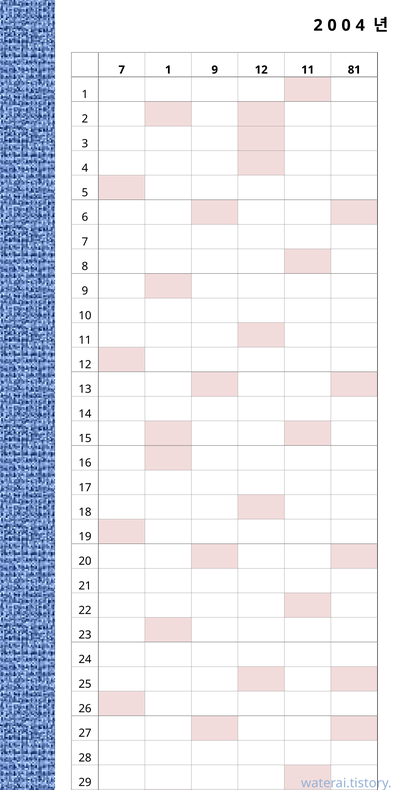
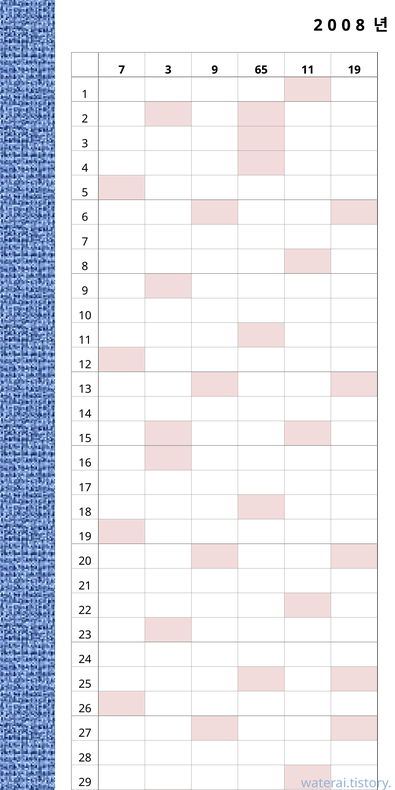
4: 4 -> 8 (360, 25)
7 1: 1 -> 3 (168, 70)
9 12: 12 -> 65 (261, 70)
81: 81 -> 19 (354, 70)
